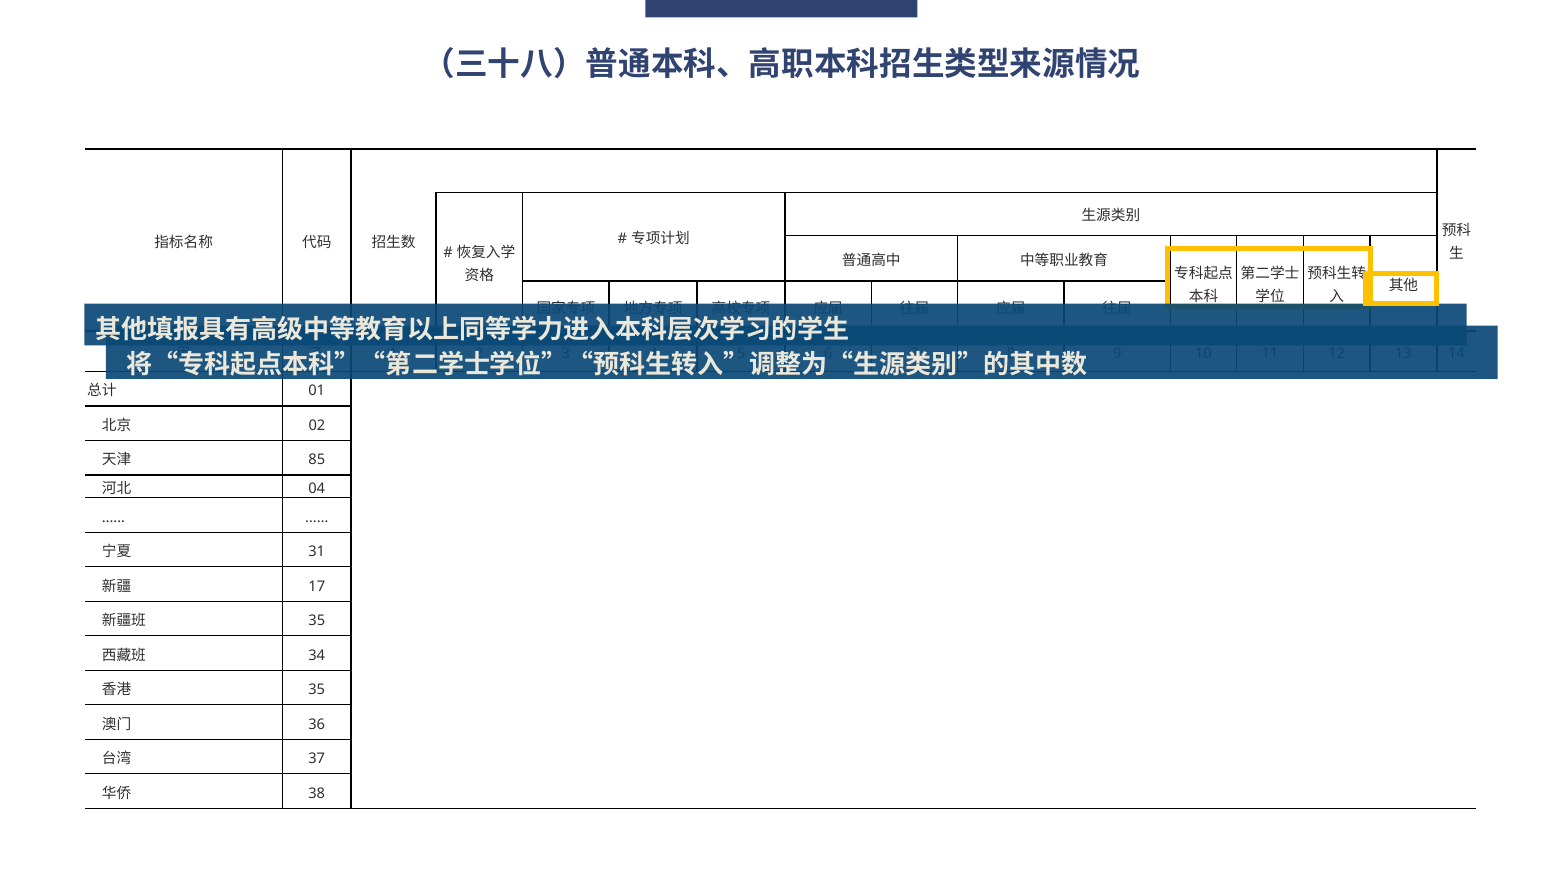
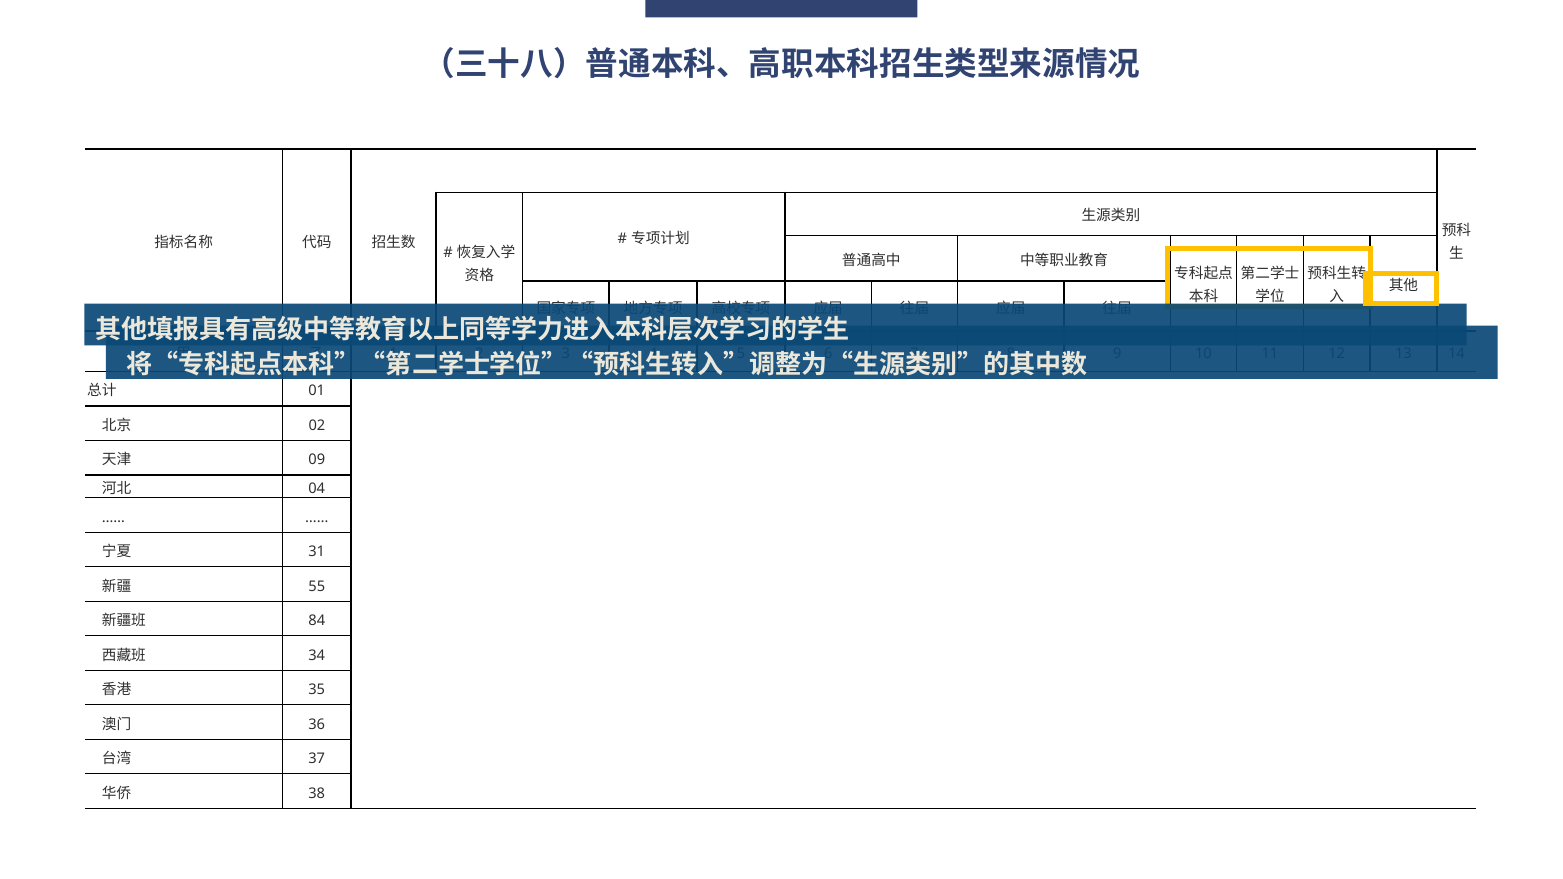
85: 85 -> 09 (317, 460)
17: 17 -> 55 (317, 586)
35: 35 -> 84 (317, 621)
